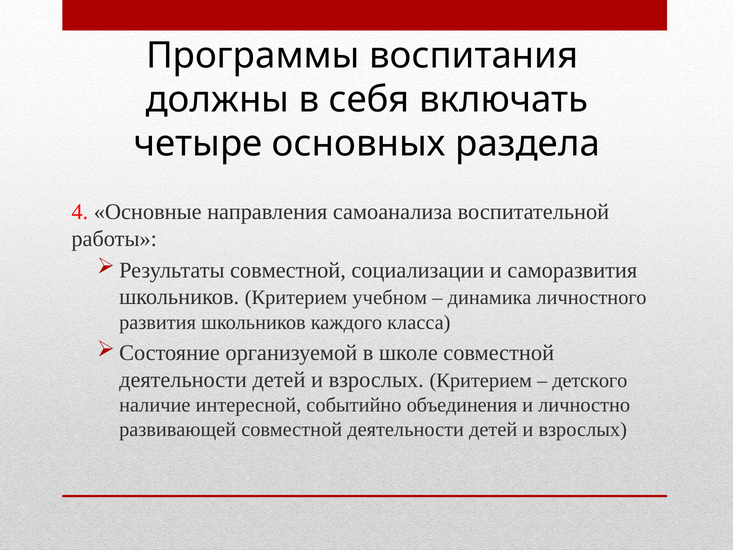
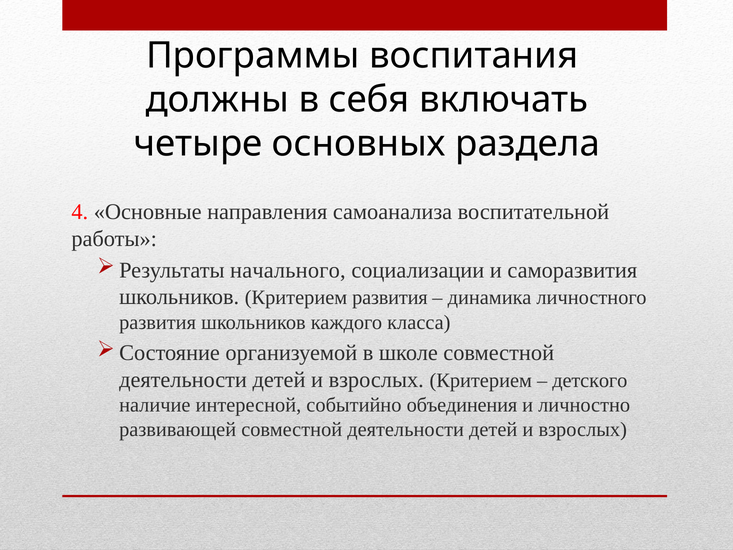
совместной: совместной -> начального (288, 270)
Критерием учебном: учебном -> развития (390, 298)
